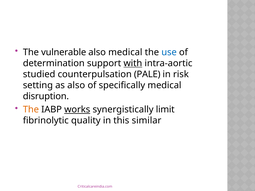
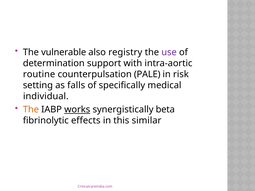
also medical: medical -> registry (125, 52)
use colour: blue -> purple (169, 52)
with underline: present -> none (133, 63)
studied: studied -> routine (39, 74)
as also: also -> falls (76, 85)
disruption: disruption -> individual (46, 96)
limit: limit -> beta (165, 110)
quality: quality -> effects (86, 121)
